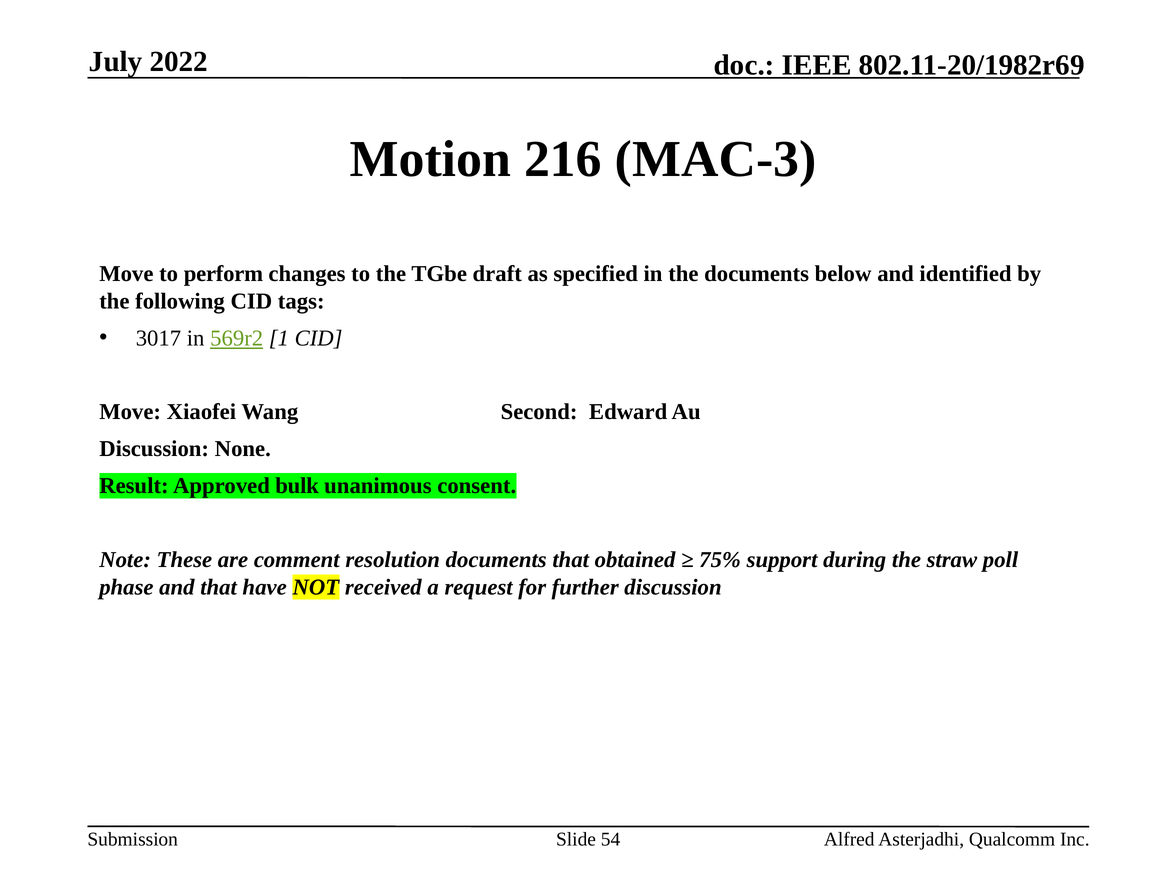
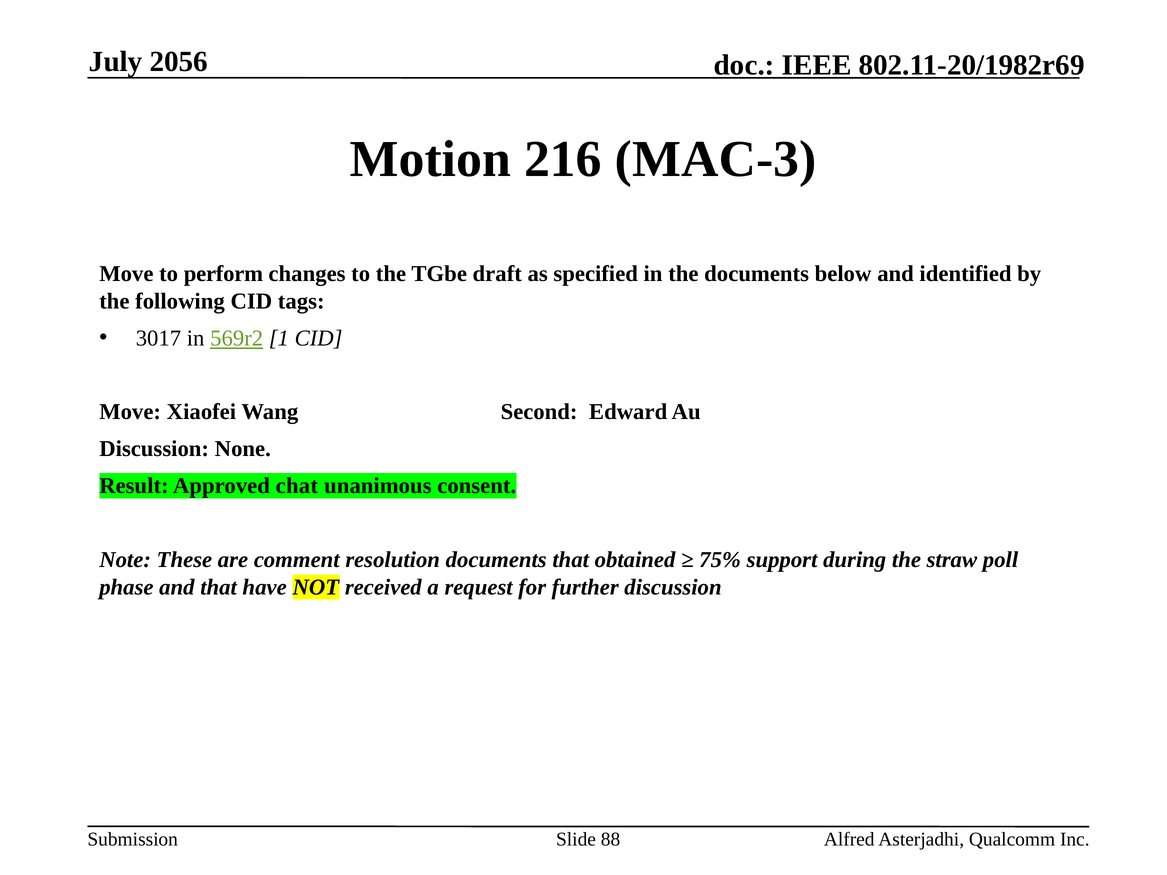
2022: 2022 -> 2056 (179, 62)
bulk: bulk -> chat (297, 486)
54: 54 -> 88 (611, 839)
